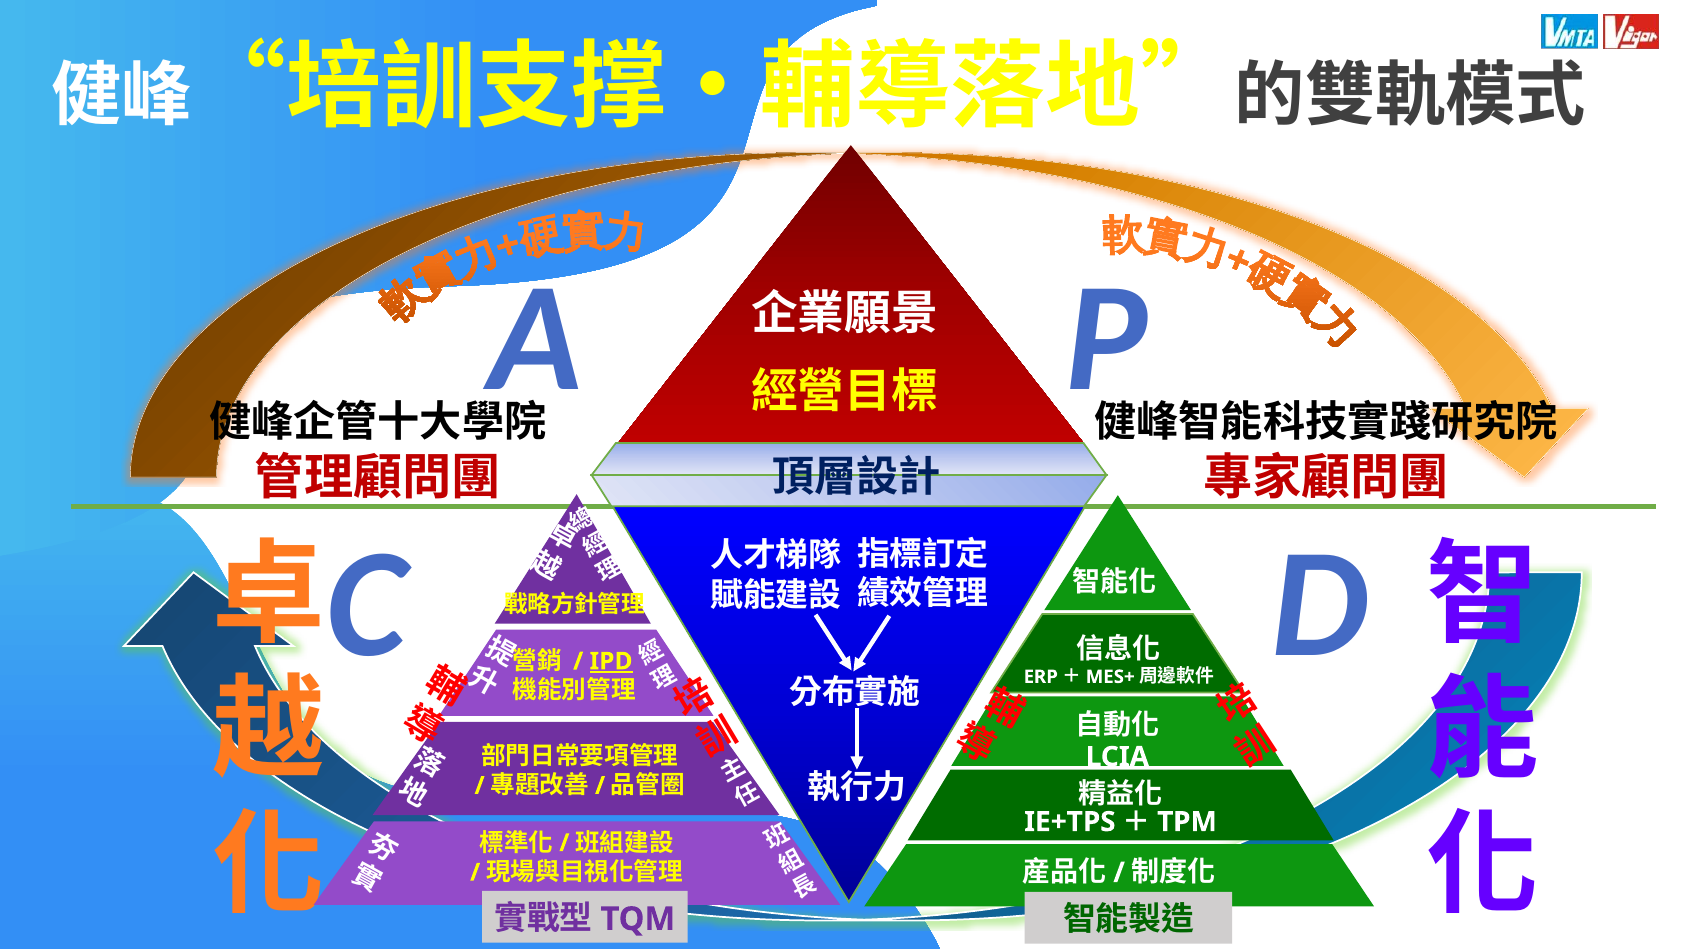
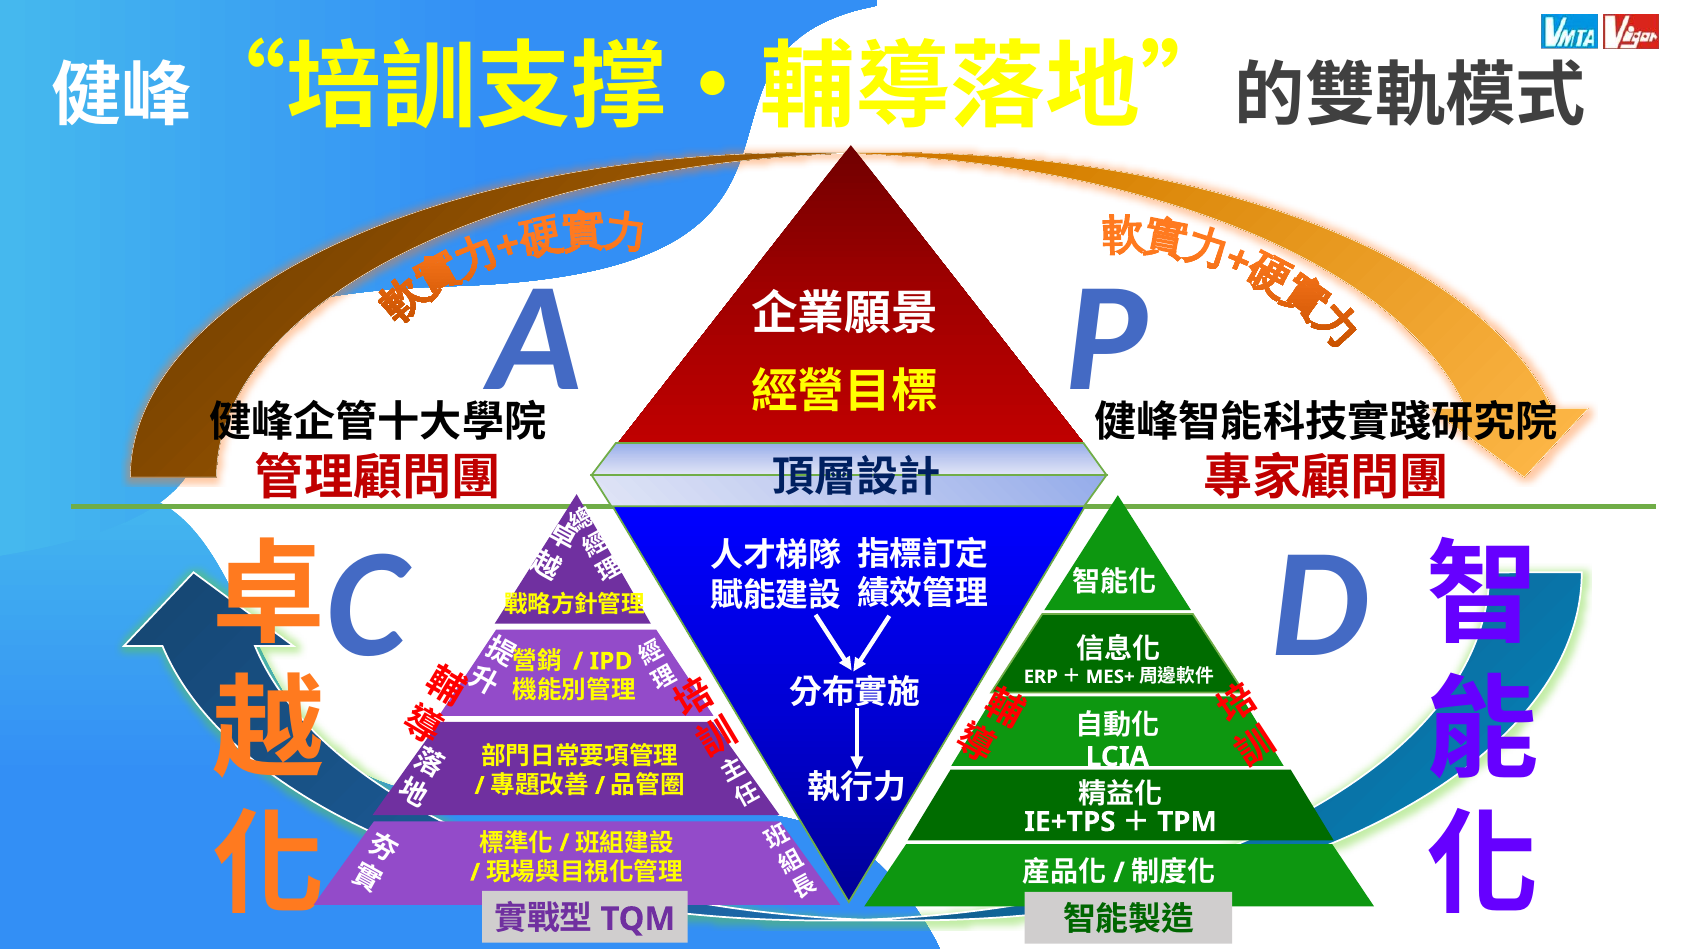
IPD underline: present -> none (611, 661)
